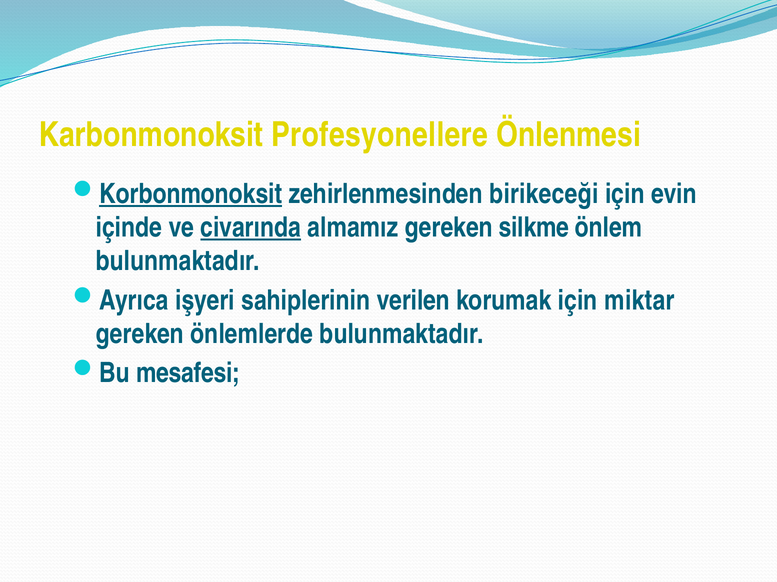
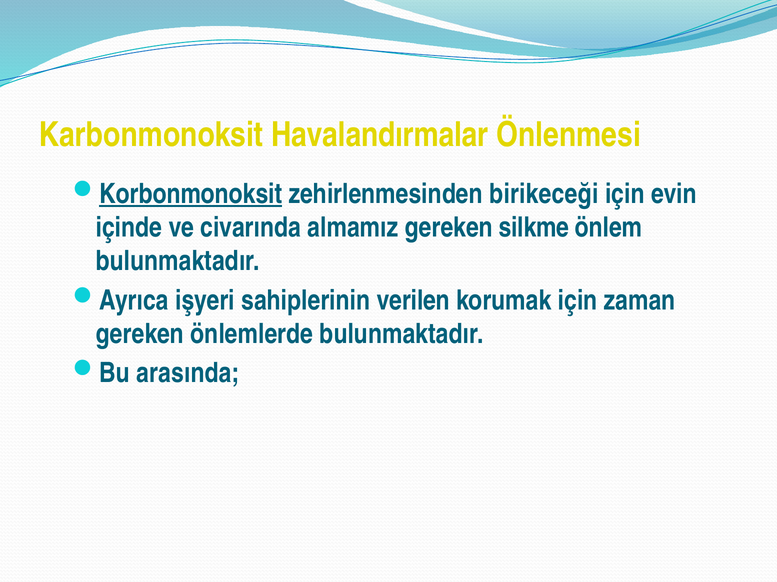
Profesyonellere: Profesyonellere -> Havalandırmalar (380, 135)
civarında underline: present -> none (251, 228)
miktar: miktar -> zaman (640, 301)
mesafesi: mesafesi -> arasında (188, 374)
